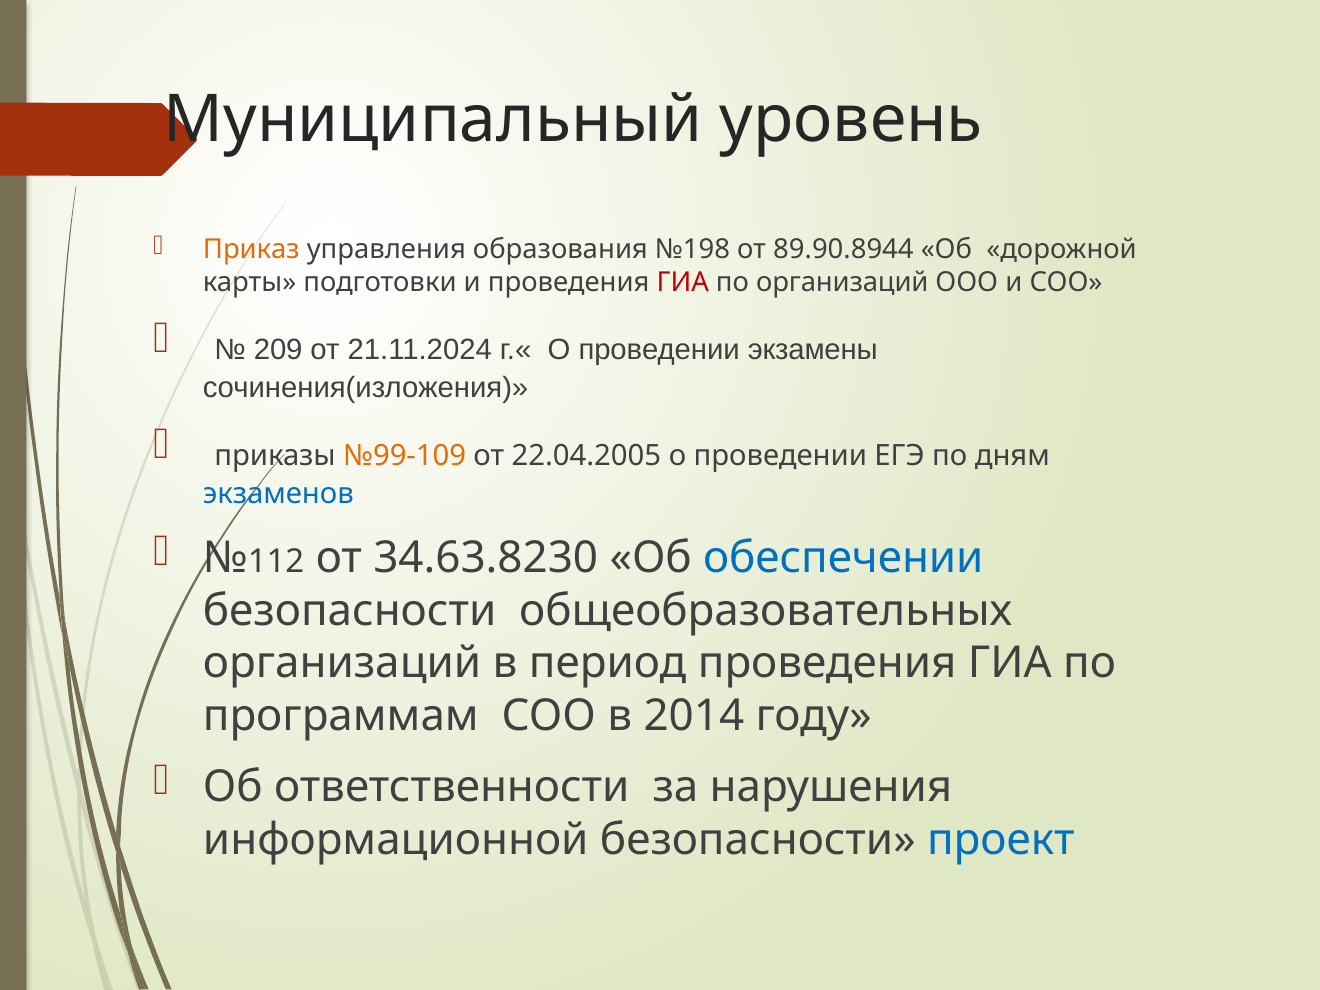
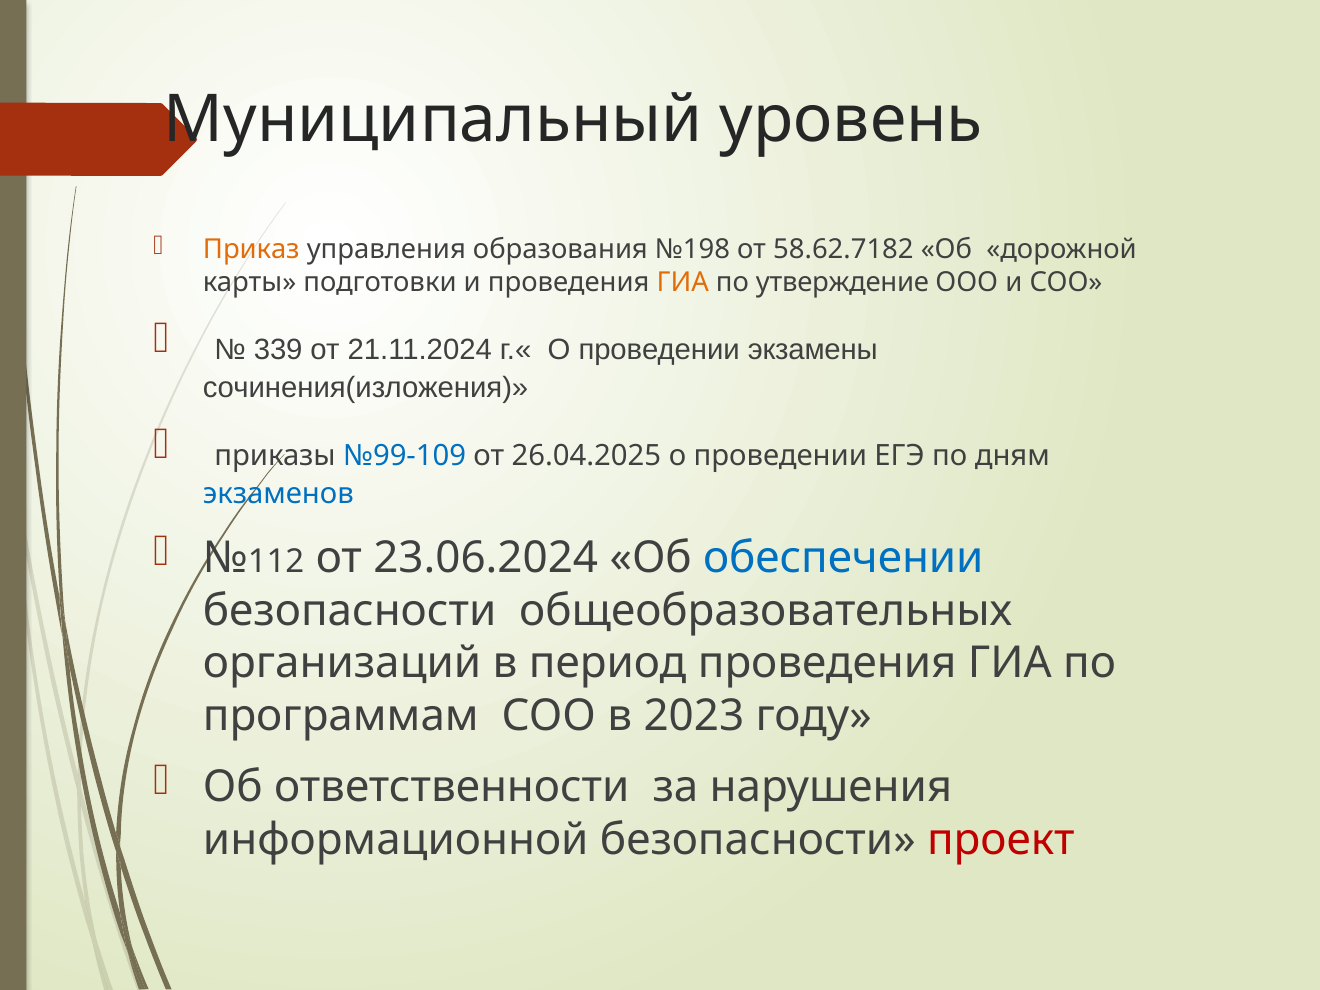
89.90.8944: 89.90.8944 -> 58.62.7182 (843, 250)
ГИА colour: red -> orange (683, 283)
по организаций: организаций -> утверждение (842, 283)
209: 209 -> 339 (278, 350)
№99-109 colour: orange -> blue (405, 456)
22.04.2005: 22.04.2005 -> 26.04.2025 (586, 456)
34.63.8230: 34.63.8230 -> 23.06.2024 (486, 558)
2014: 2014 -> 2023 (694, 716)
проект colour: blue -> red (1001, 840)
